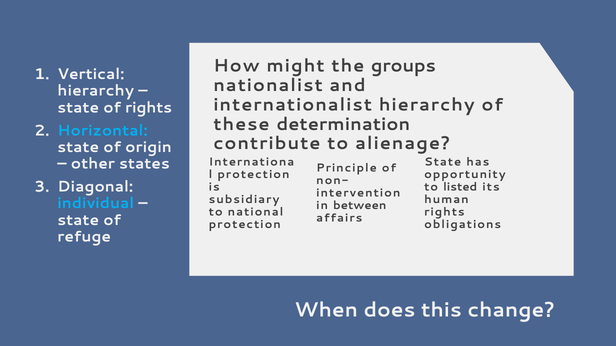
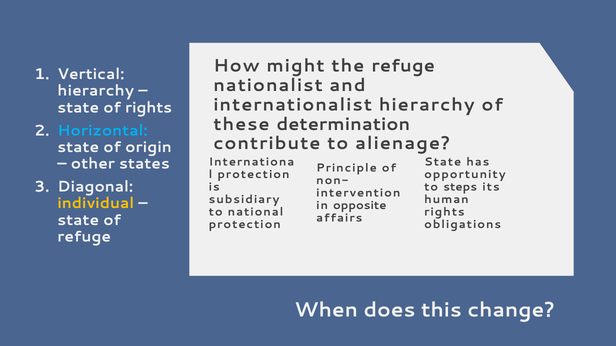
the groups: groups -> refuge (403, 66)
listed: listed -> steps (460, 187)
individual colour: light blue -> yellow (96, 204)
between: between -> opposite (360, 206)
